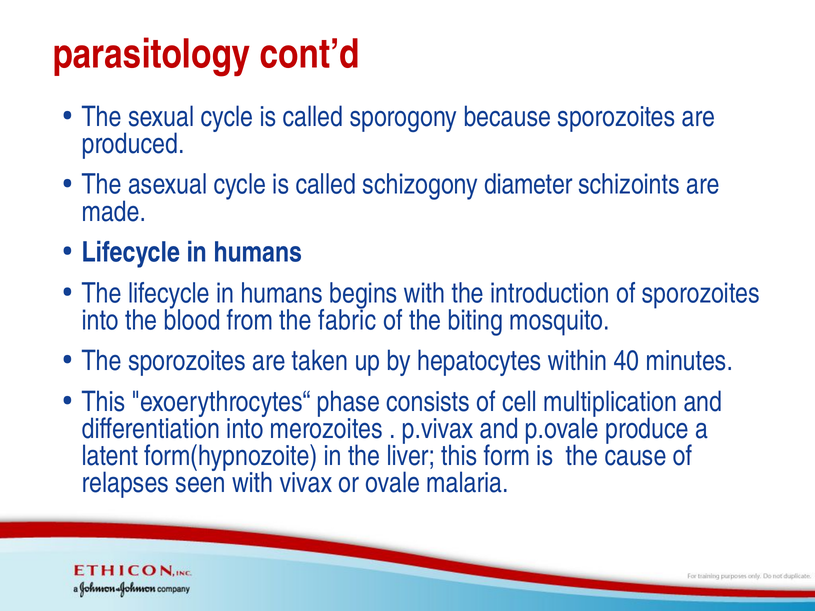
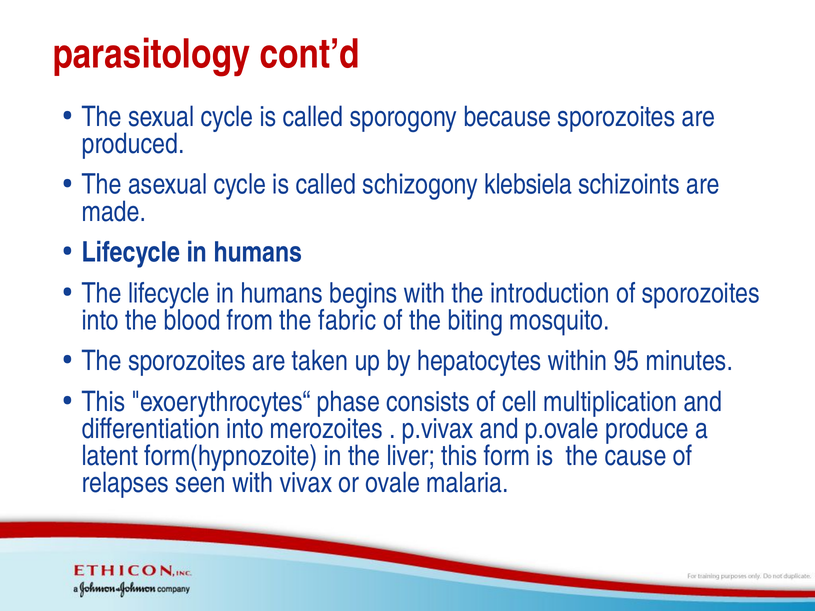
diameter: diameter -> klebsiela (528, 185)
40: 40 -> 95 (626, 361)
